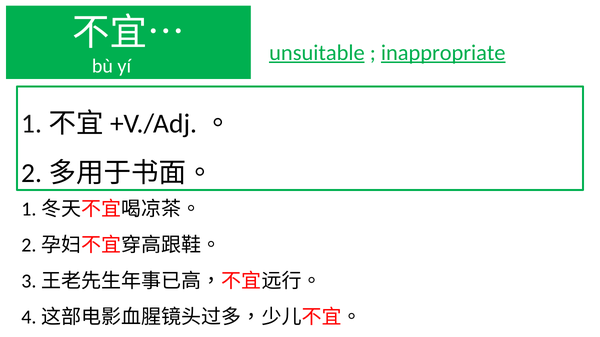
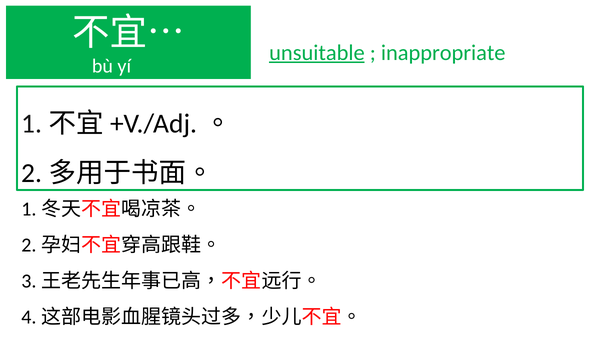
inappropriate underline: present -> none (443, 53)
